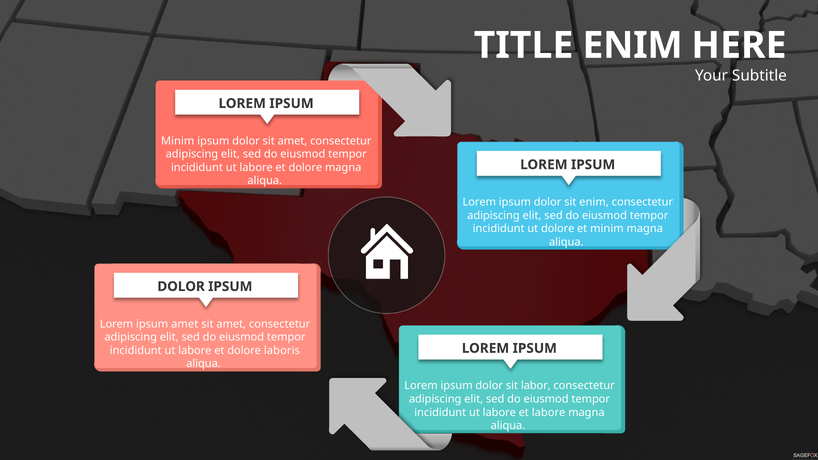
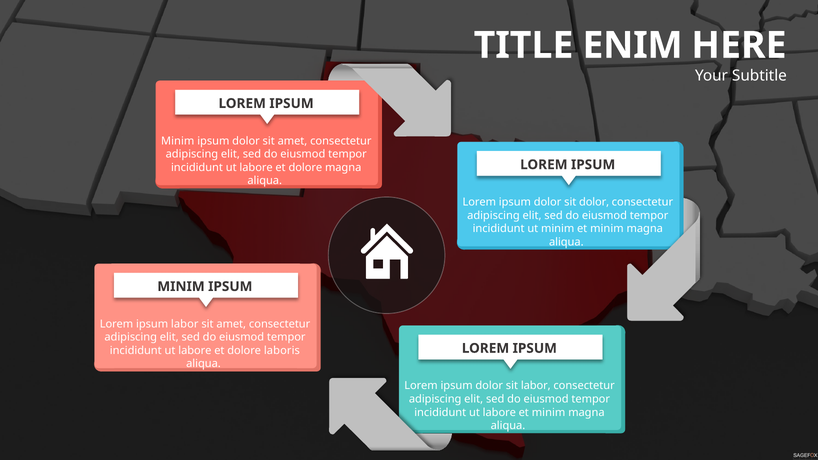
sit enim: enim -> dolor (594, 202)
ut dolore: dolore -> minim (558, 229)
DOLOR: DOLOR -> MINIM (181, 287)
ipsum amet: amet -> labor (185, 324)
labore et labore: labore -> minim (549, 412)
